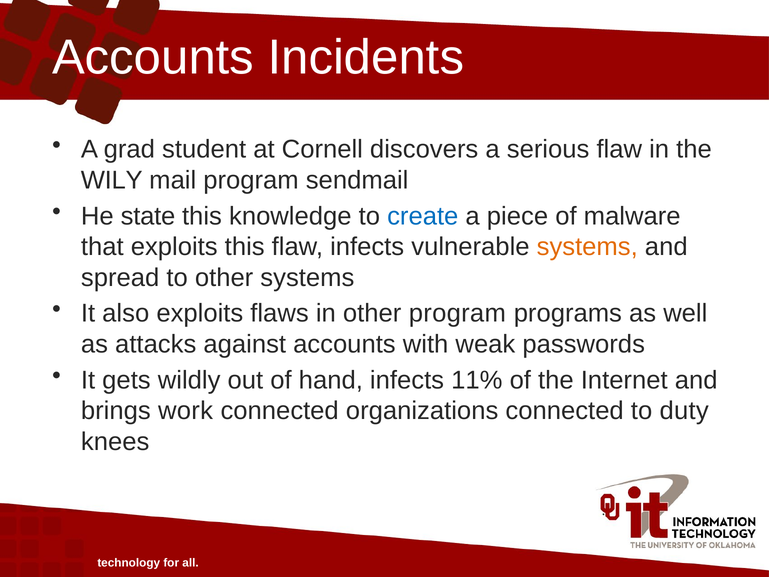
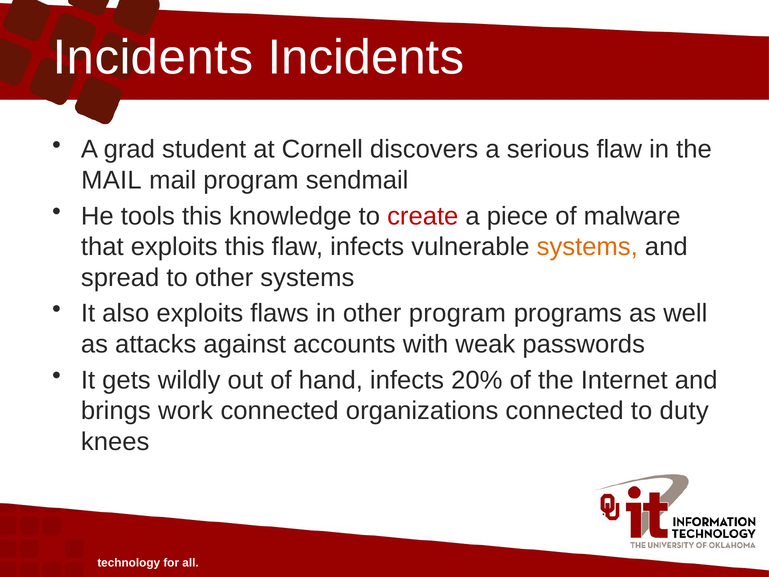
Accounts: Accounts -> Incidents (153, 58)
WILY: WILY -> MAIL (111, 180)
state: state -> tools (148, 216)
create colour: blue -> red (423, 216)
11%: 11% -> 20% (477, 380)
